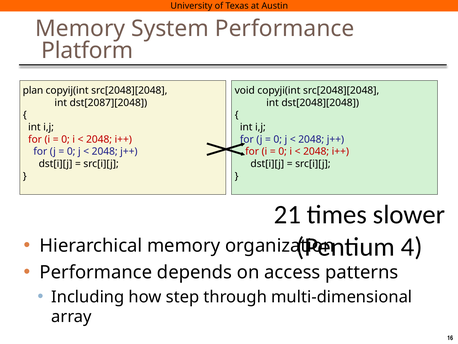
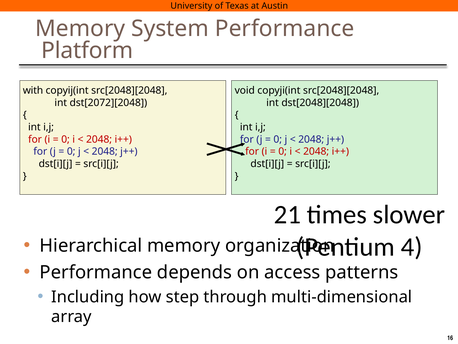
plan: plan -> with (33, 90)
dst[2087][2048: dst[2087][2048 -> dst[2072][2048 (108, 103)
